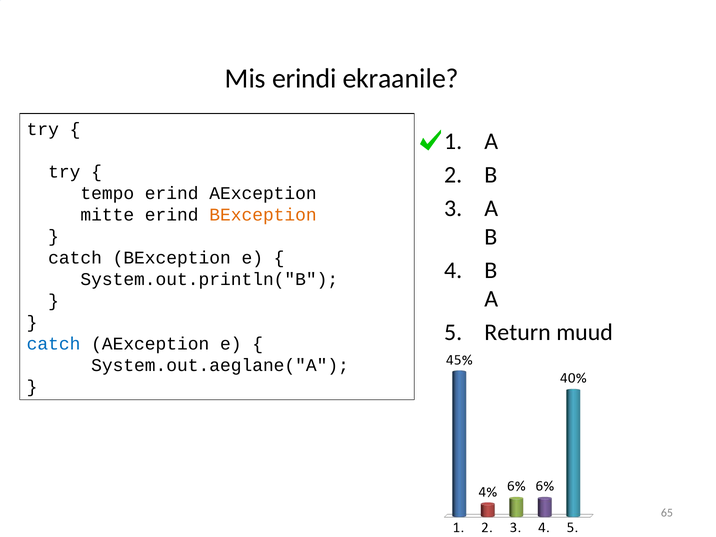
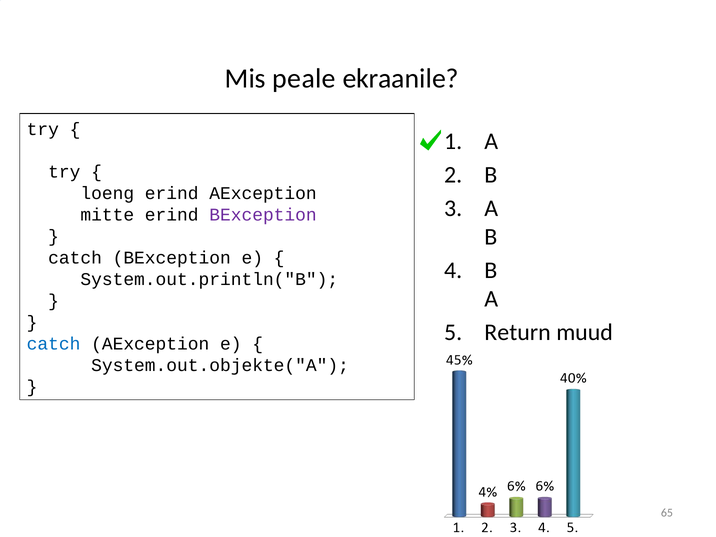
erindi: erindi -> peale (304, 78)
tempo: tempo -> loeng (107, 194)
BException colour: orange -> purple (263, 215)
System.out.aeglane("A: System.out.aeglane("A -> System.out.objekte("A (220, 365)
